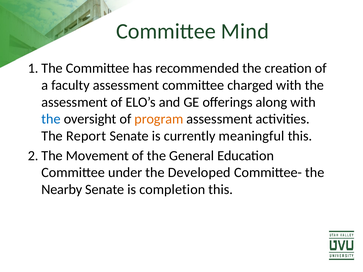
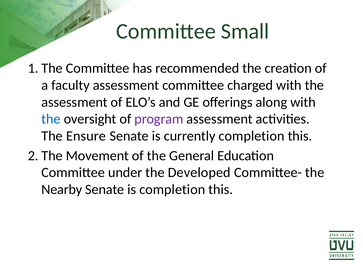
Mind: Mind -> Small (245, 31)
program colour: orange -> purple (159, 119)
Report: Report -> Ensure (86, 136)
currently meaningful: meaningful -> completion (252, 136)
